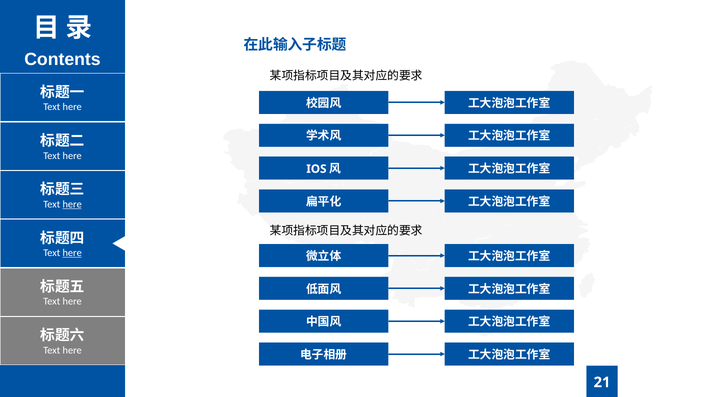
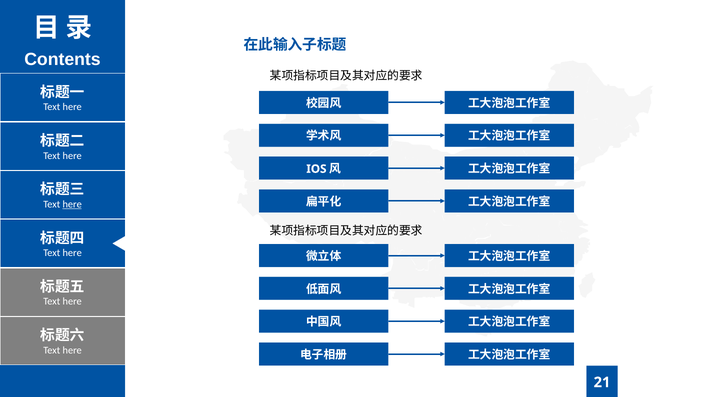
here underline: present -> none (72, 253)
